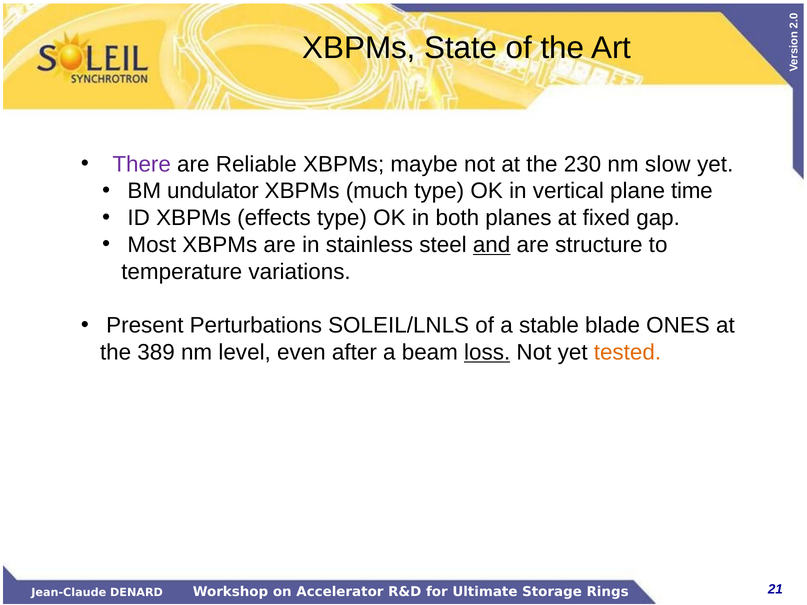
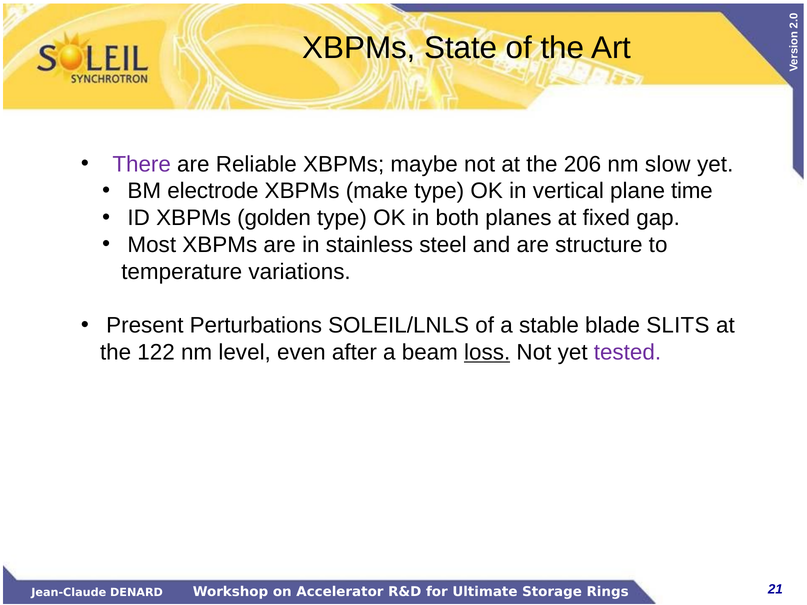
230: 230 -> 206 (582, 164)
undulator: undulator -> electrode (213, 191)
much: much -> make (377, 191)
effects: effects -> golden (274, 218)
and underline: present -> none (492, 245)
ONES: ONES -> SLITS (678, 326)
389: 389 -> 122 (156, 353)
tested colour: orange -> purple (627, 353)
